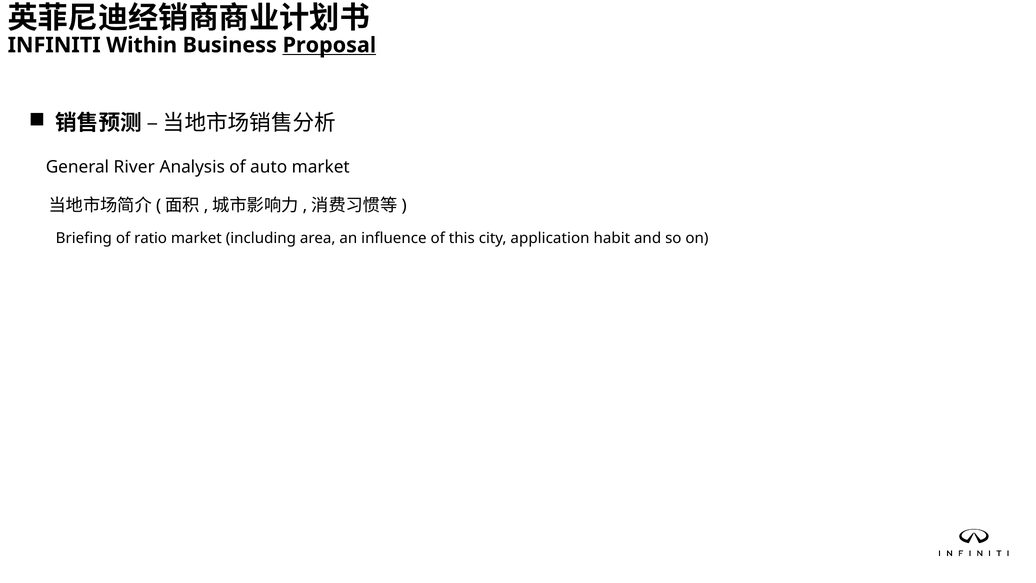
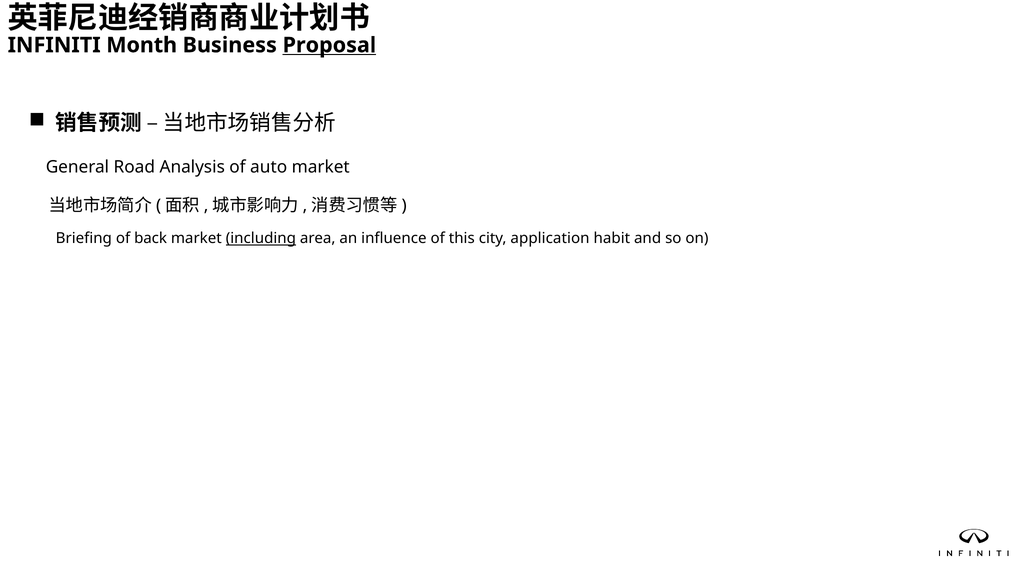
Within: Within -> Month (142, 45)
River: River -> Road (134, 167)
ratio: ratio -> back (151, 238)
including underline: none -> present (261, 238)
